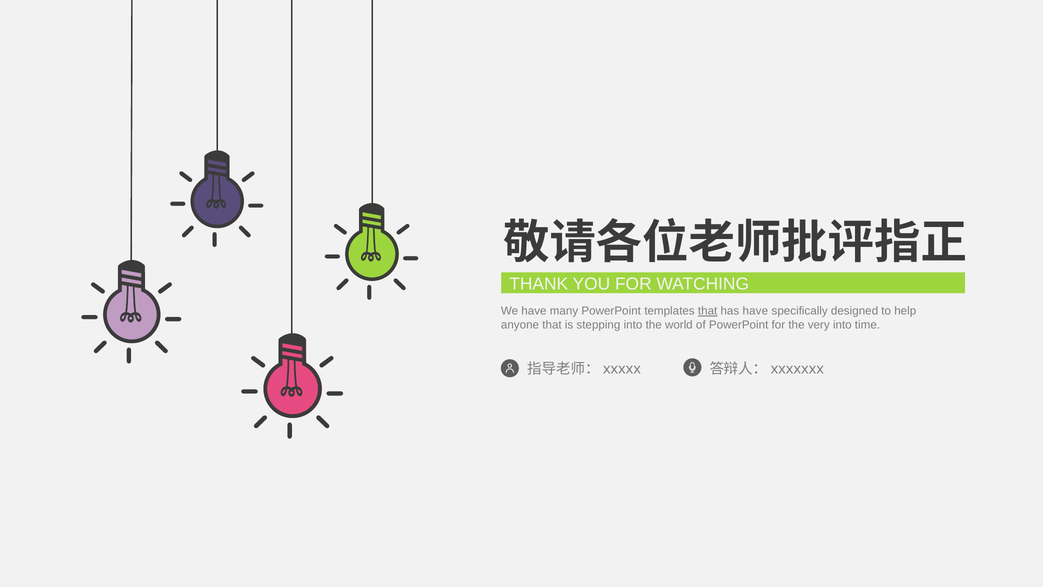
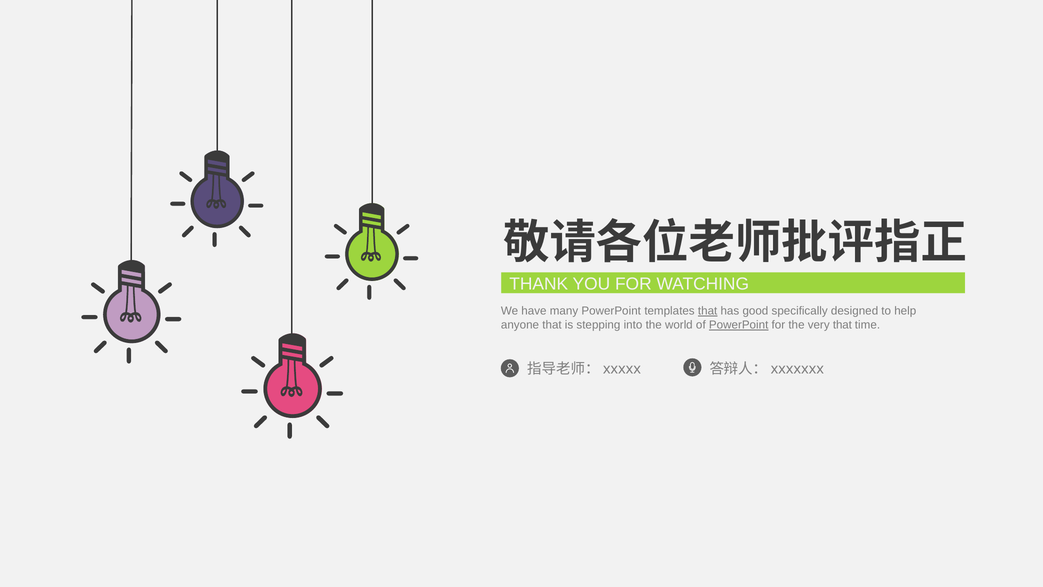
has have: have -> good (755, 311)
PowerPoint underline: none -> present (739, 325)
very into: into -> that (842, 325)
